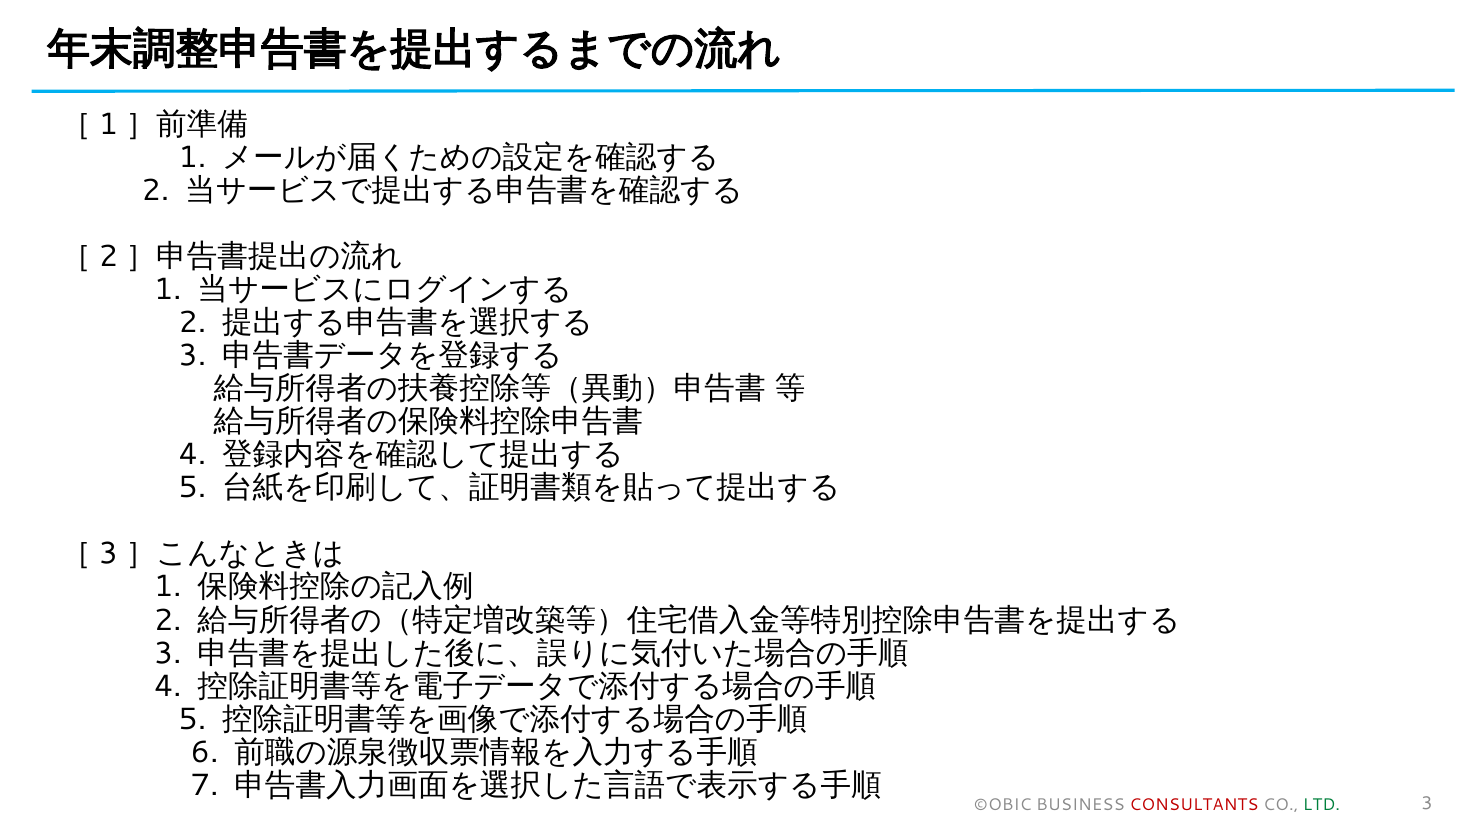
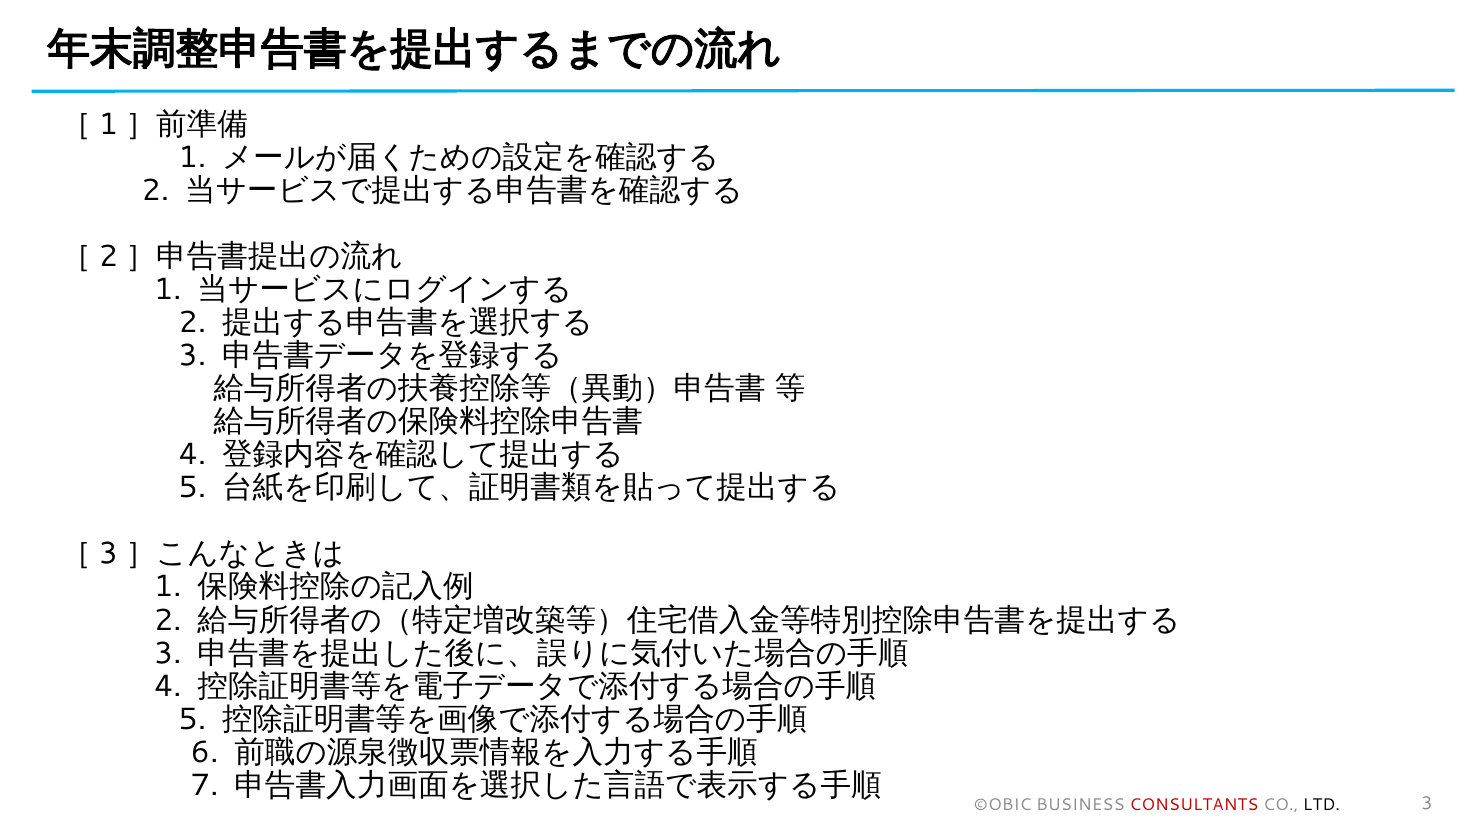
LTD colour: green -> black (1322, 805)
